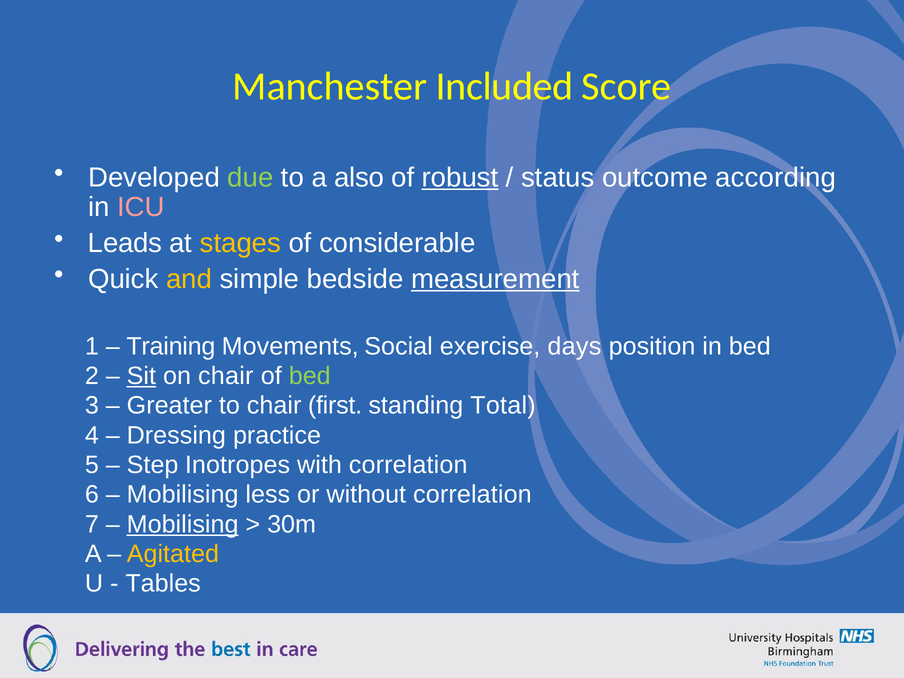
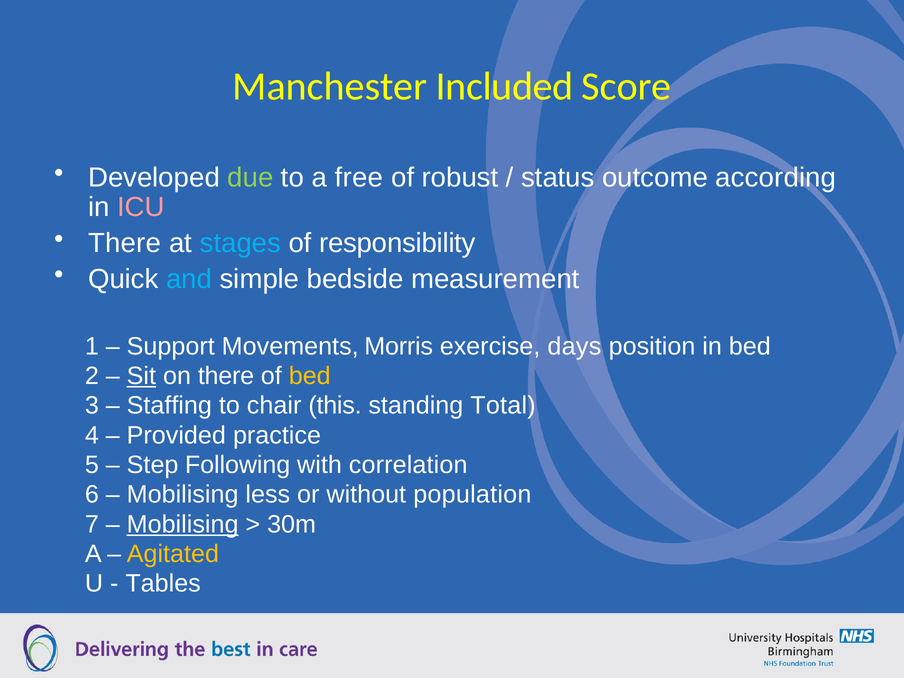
also: also -> free (359, 177)
robust underline: present -> none (460, 177)
Leads: Leads -> There (125, 243)
stages colour: yellow -> light blue (240, 243)
considerable: considerable -> responsibility (397, 243)
and colour: yellow -> light blue (189, 279)
measurement underline: present -> none (495, 279)
Training: Training -> Support (171, 346)
Social: Social -> Morris (399, 346)
on chair: chair -> there (226, 376)
bed colour: light green -> yellow (310, 376)
Greater: Greater -> Staffing (169, 406)
first: first -> this (335, 406)
Dressing: Dressing -> Provided (176, 435)
Inotropes: Inotropes -> Following (238, 465)
without correlation: correlation -> population (472, 495)
